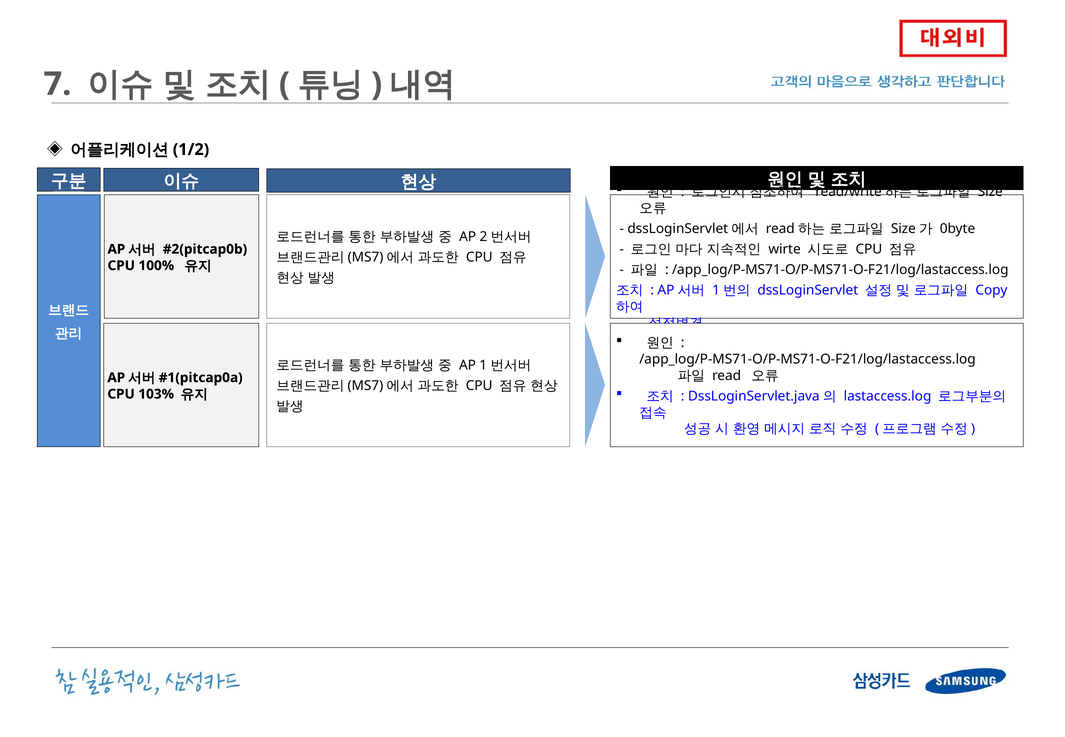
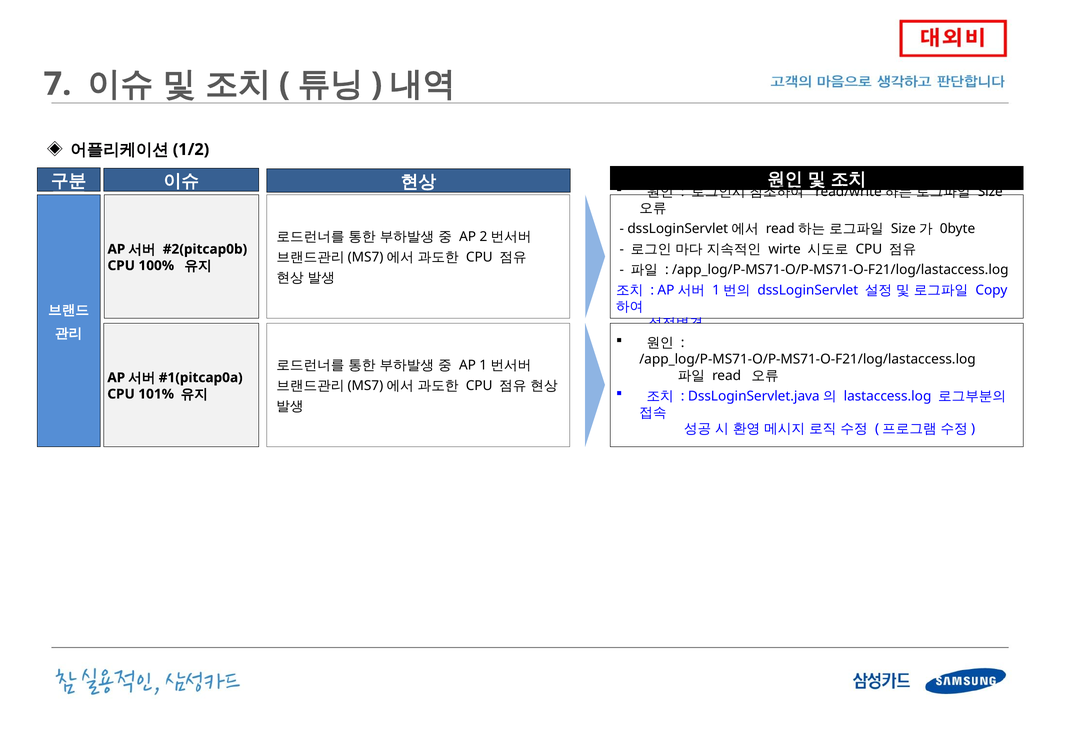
103%: 103% -> 101% (156, 394)
